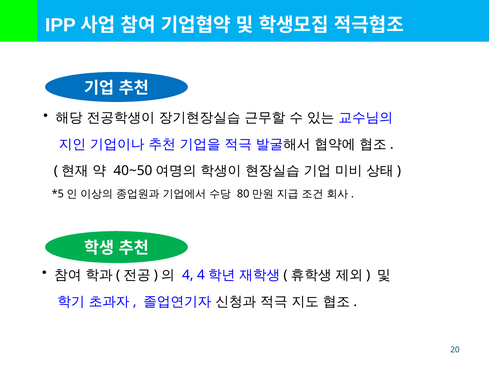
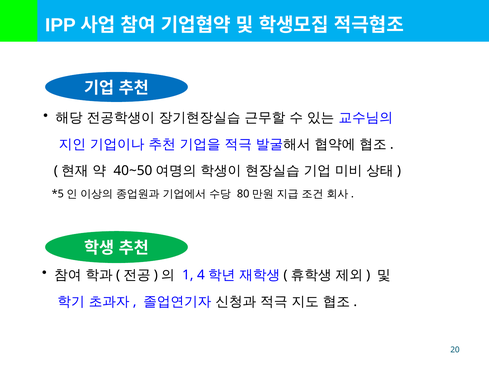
4: 4 -> 1 (188, 275)
